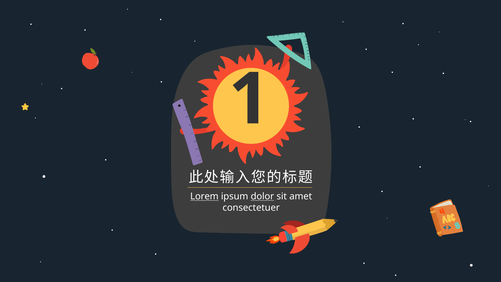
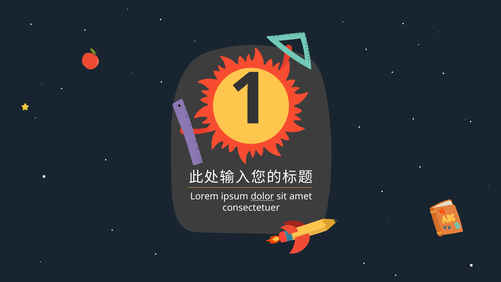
Lorem underline: present -> none (204, 196)
